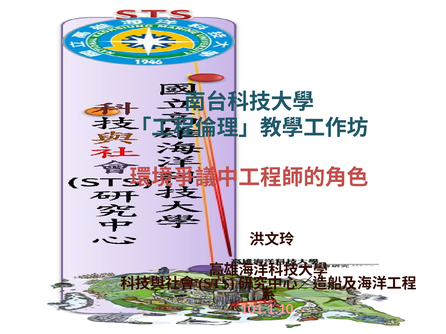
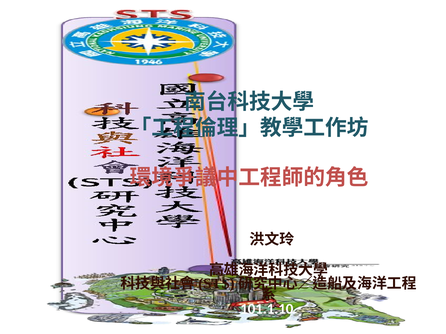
101.1.10 colour: pink -> white (267, 309)
